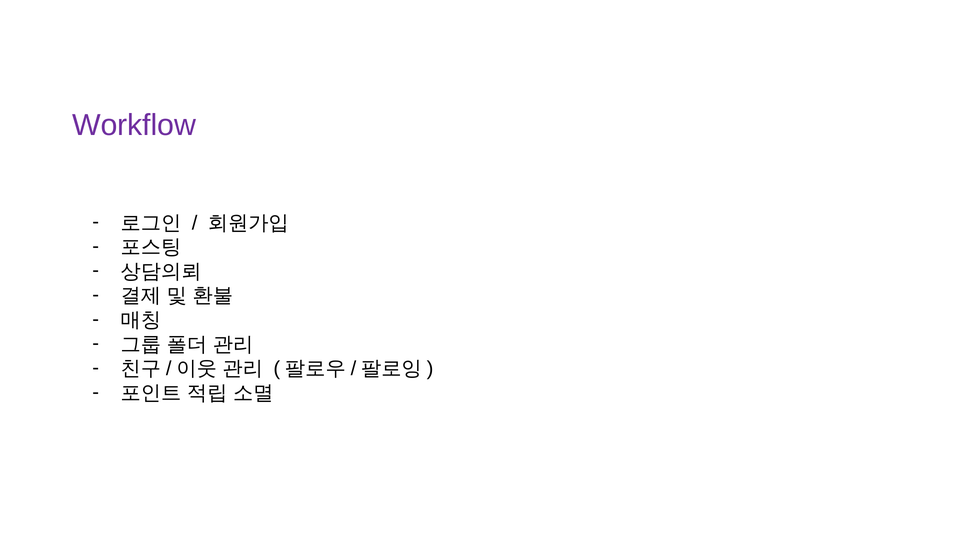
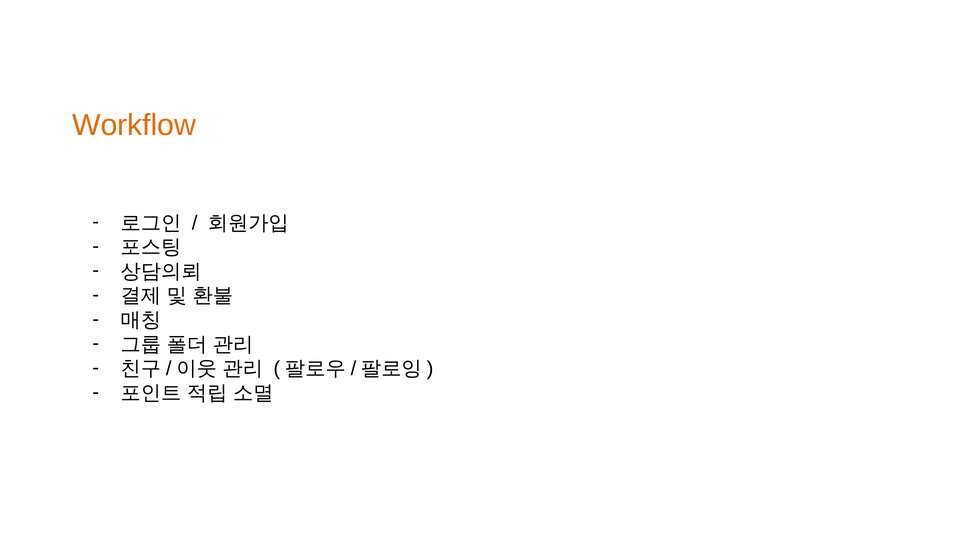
Workflow colour: purple -> orange (134, 125)
